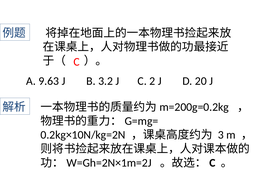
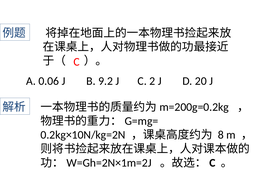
9.63: 9.63 -> 0.06 (49, 81)
3.2: 3.2 -> 9.2 (106, 81)
3: 3 -> 8 (221, 135)
